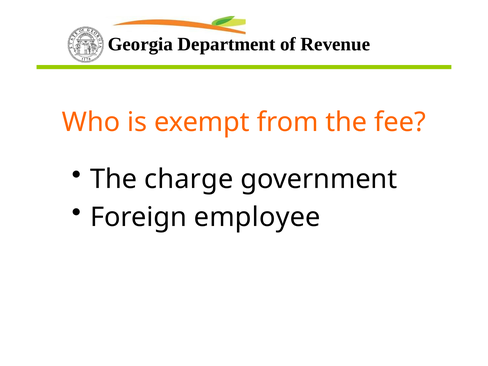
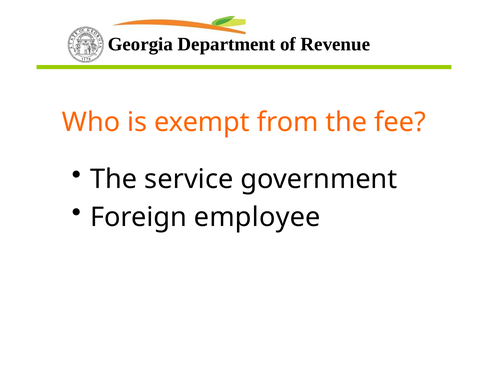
charge: charge -> service (189, 179)
